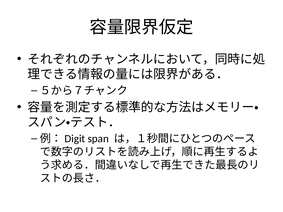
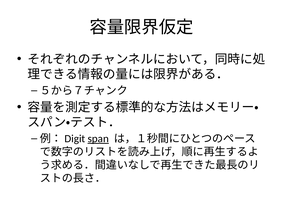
span underline: none -> present (98, 139)
